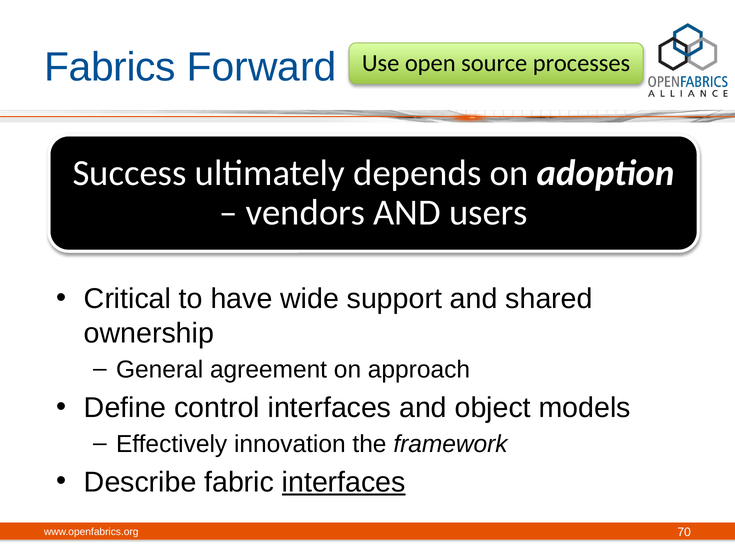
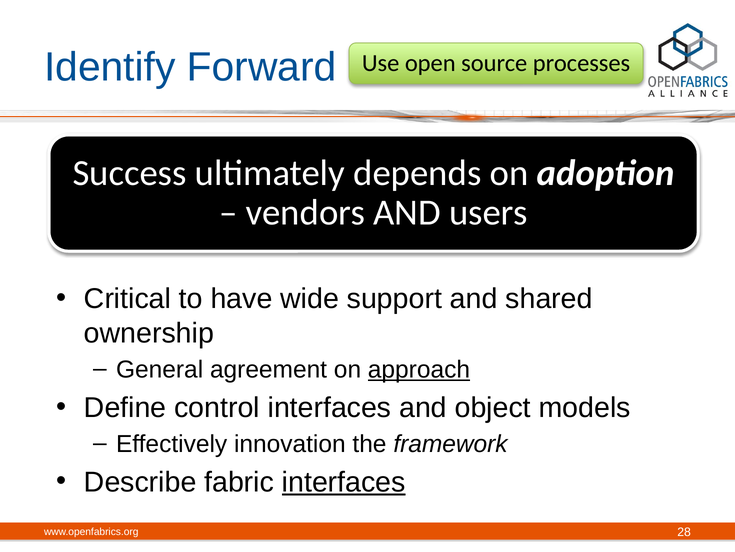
Fabrics: Fabrics -> Identify (110, 67)
approach underline: none -> present (419, 369)
70: 70 -> 28 (684, 531)
